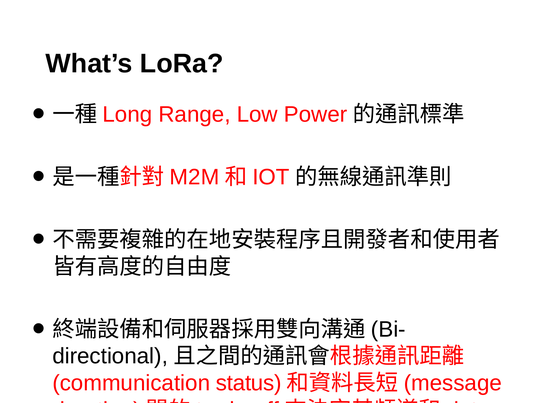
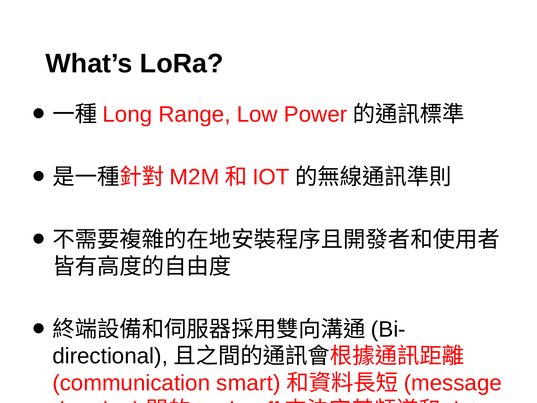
status: status -> smart (249, 383)
